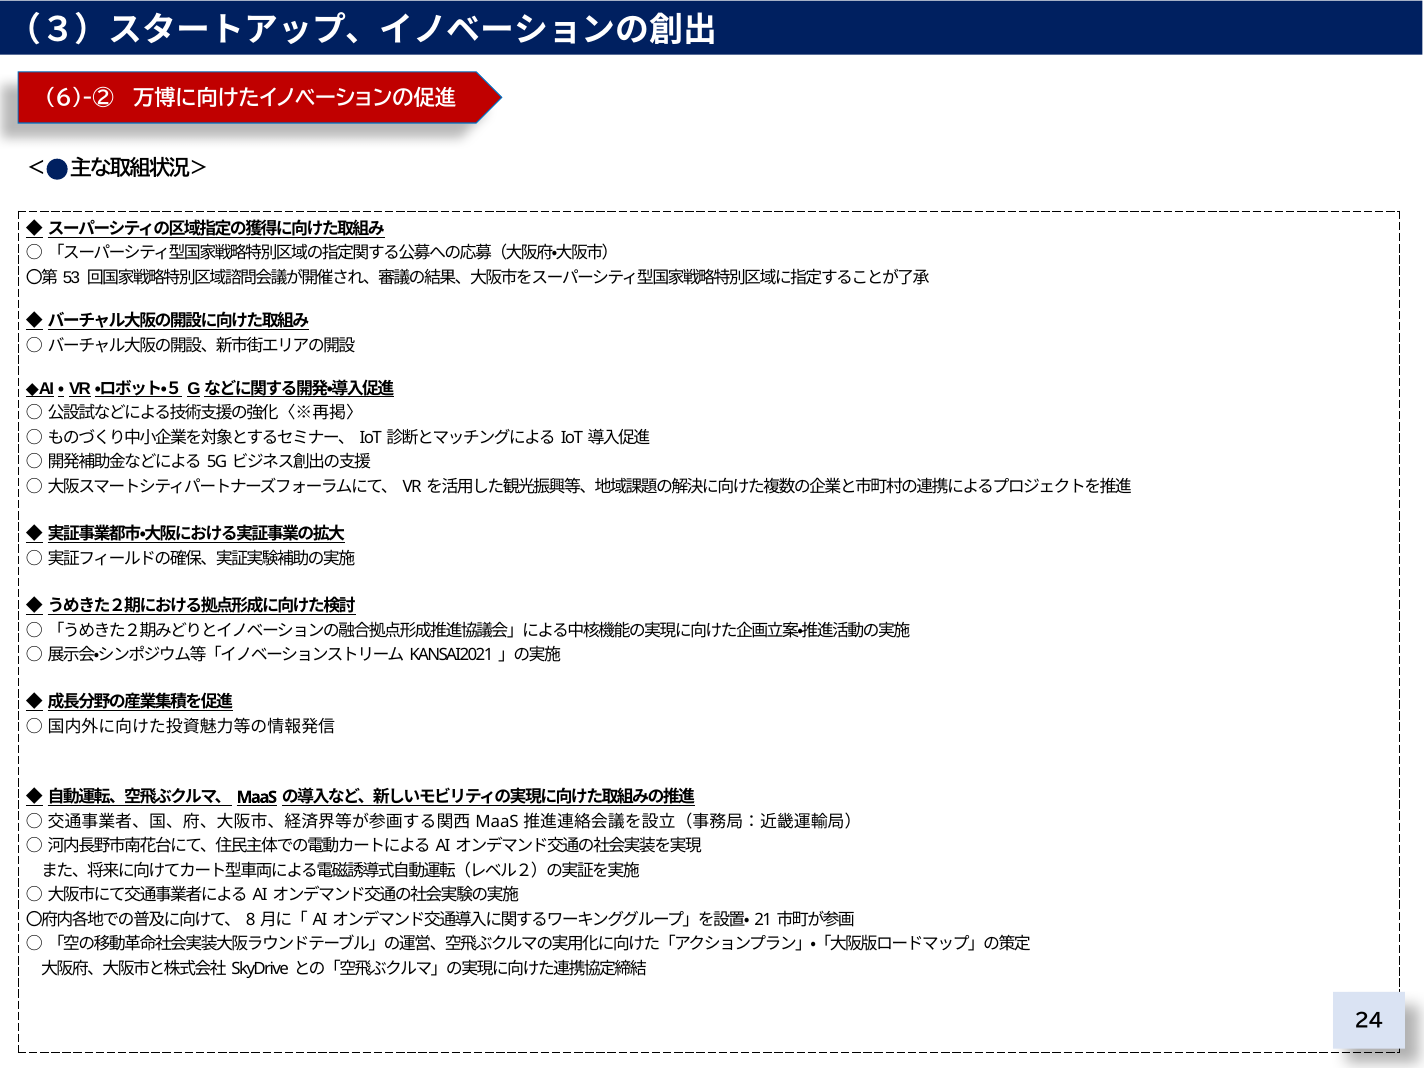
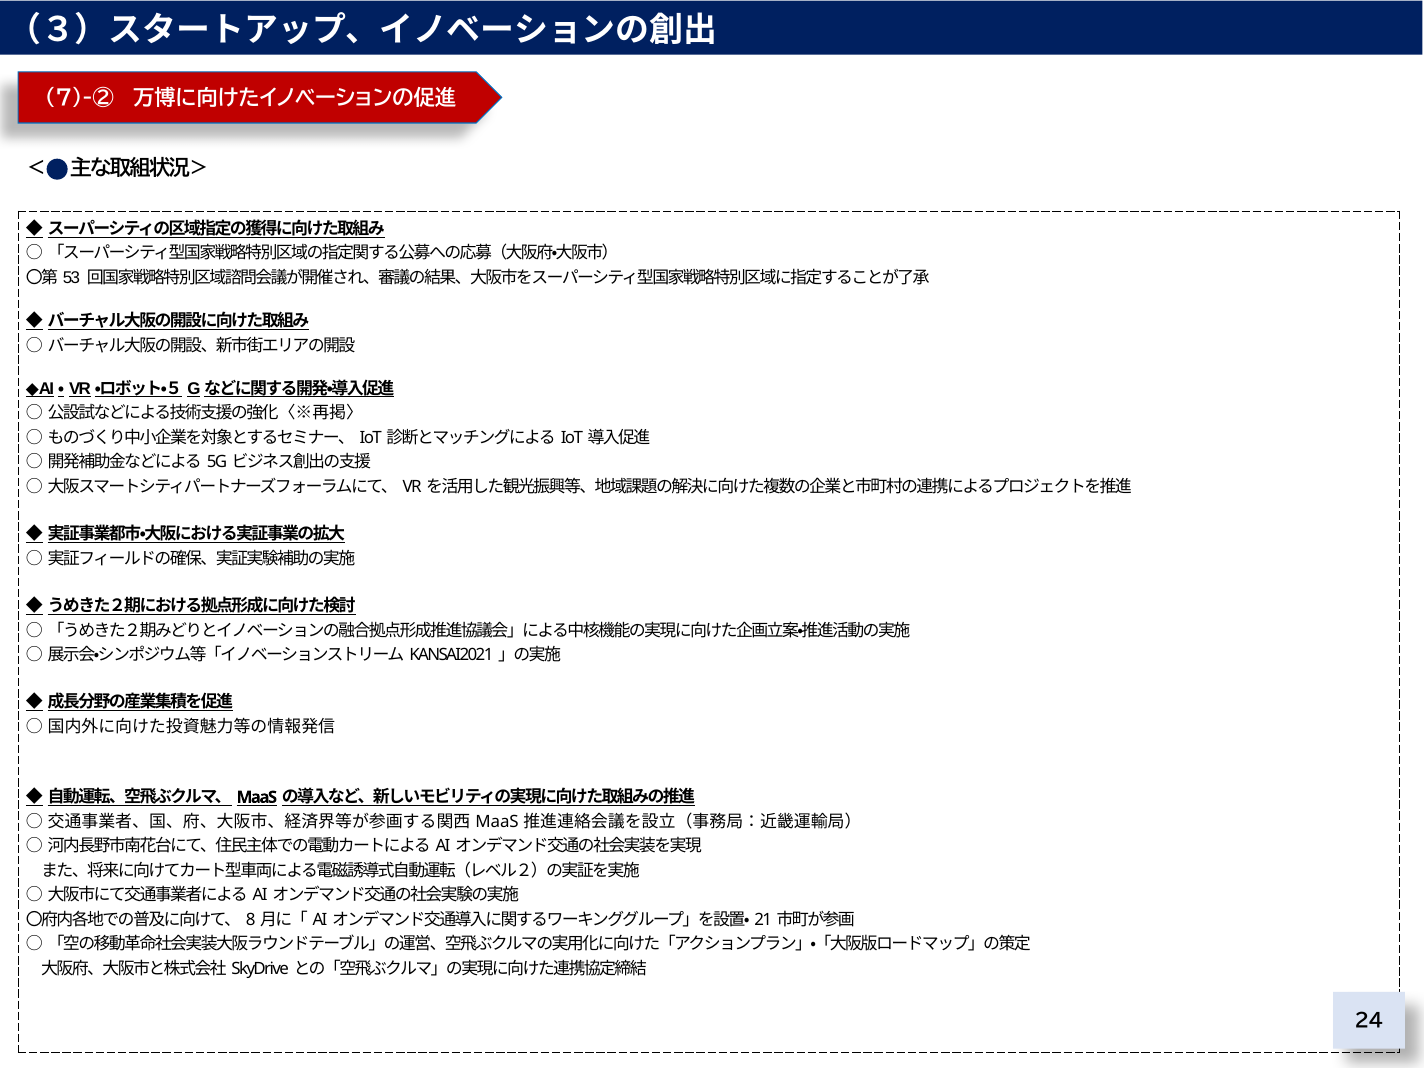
6)-②: 6)-② -> 7)-② (79, 99)
